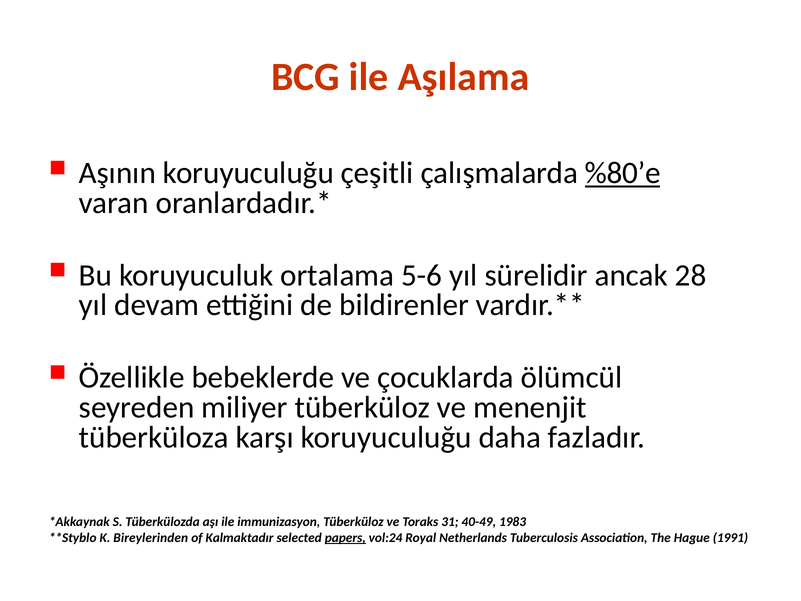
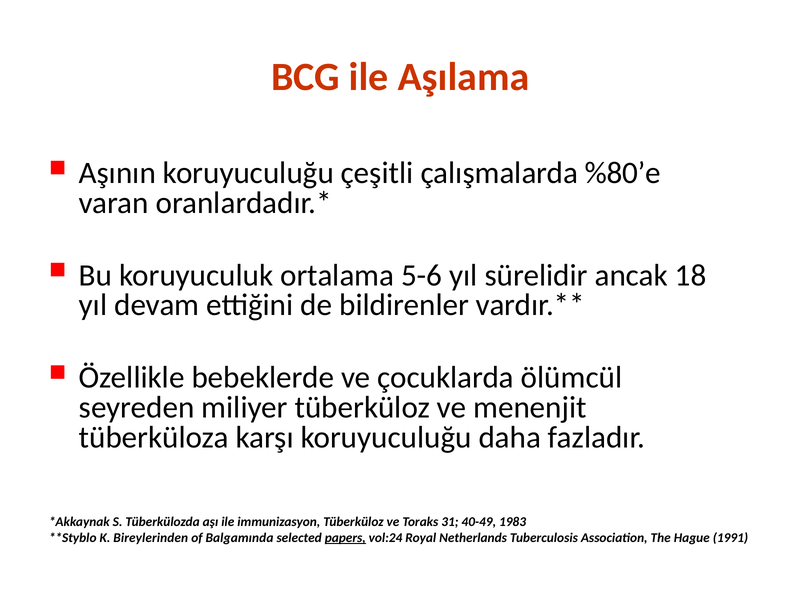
%80’e underline: present -> none (623, 173)
28: 28 -> 18 (691, 275)
Kalmaktadır: Kalmaktadır -> Balgamında (239, 537)
